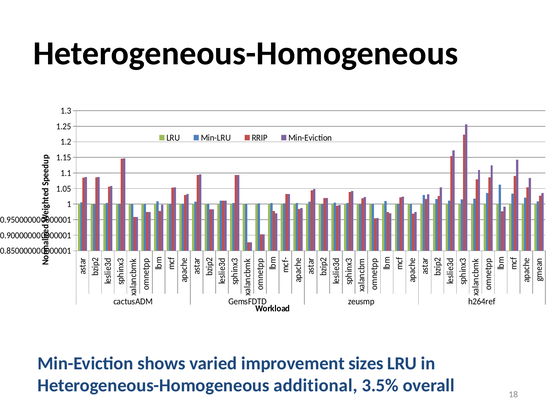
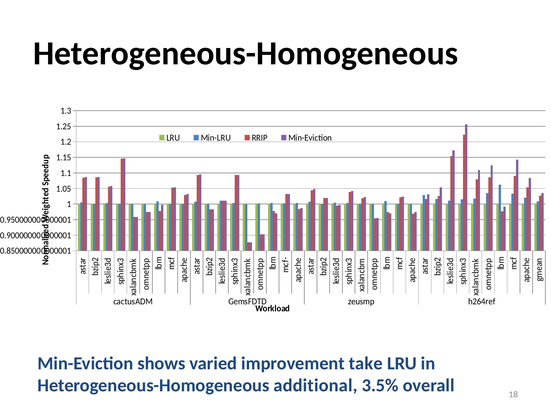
sizes: sizes -> take (366, 364)
